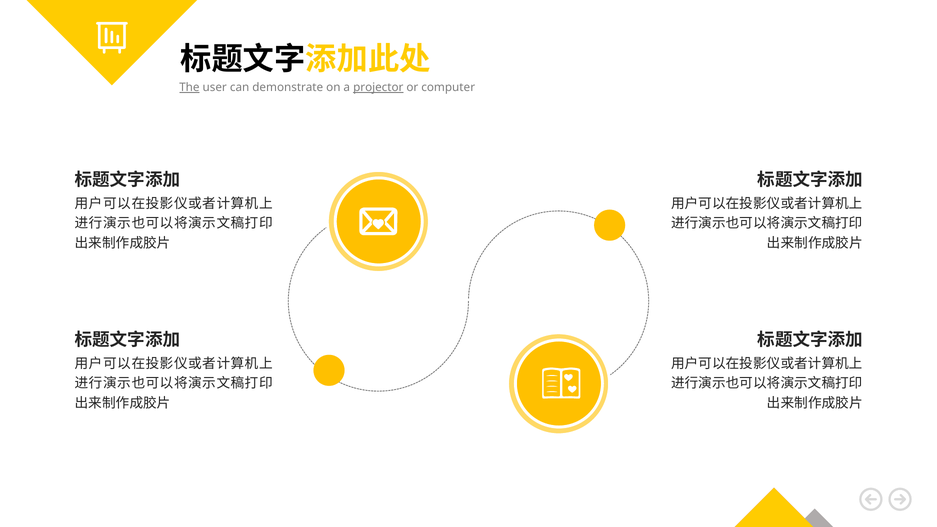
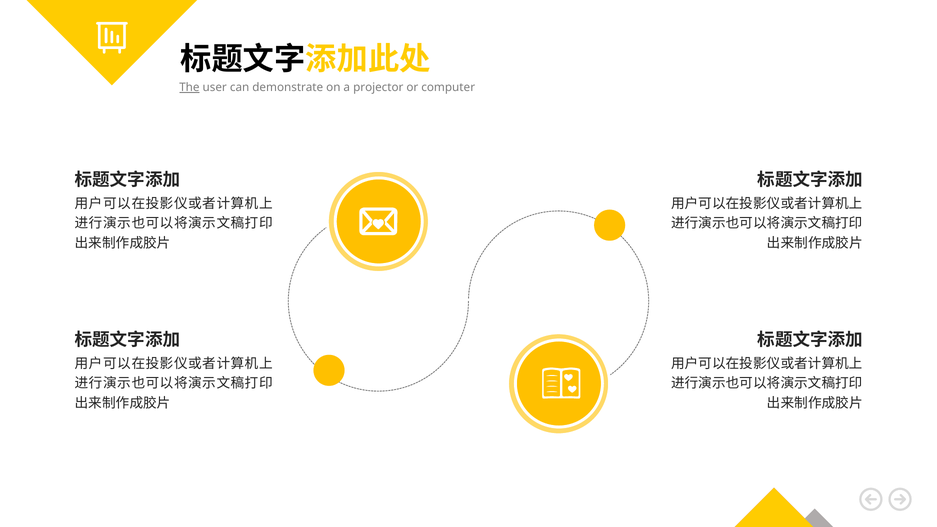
projector underline: present -> none (378, 87)
